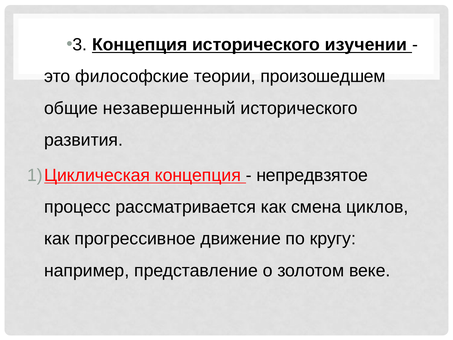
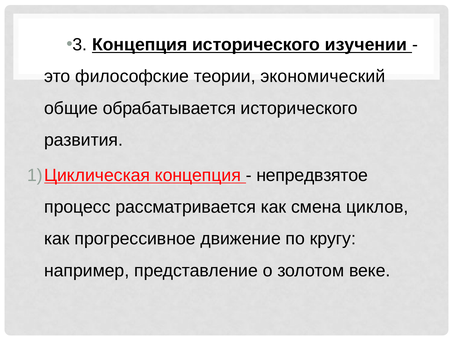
произошедшем: произошедшем -> экономический (323, 76)
незавершенный: незавершенный -> обрабатывается (169, 108)
